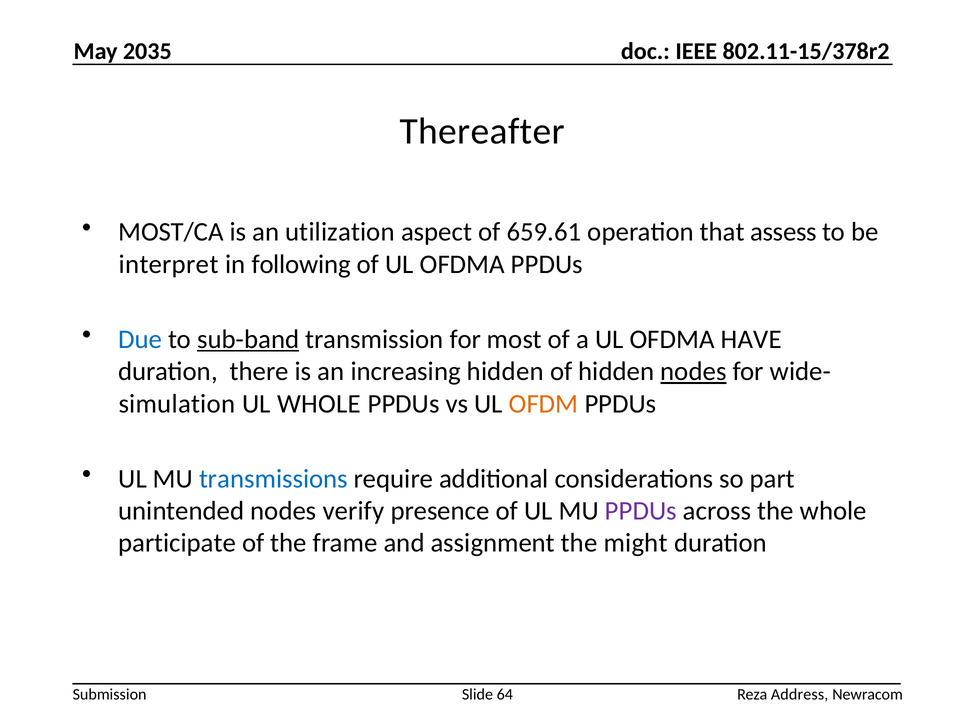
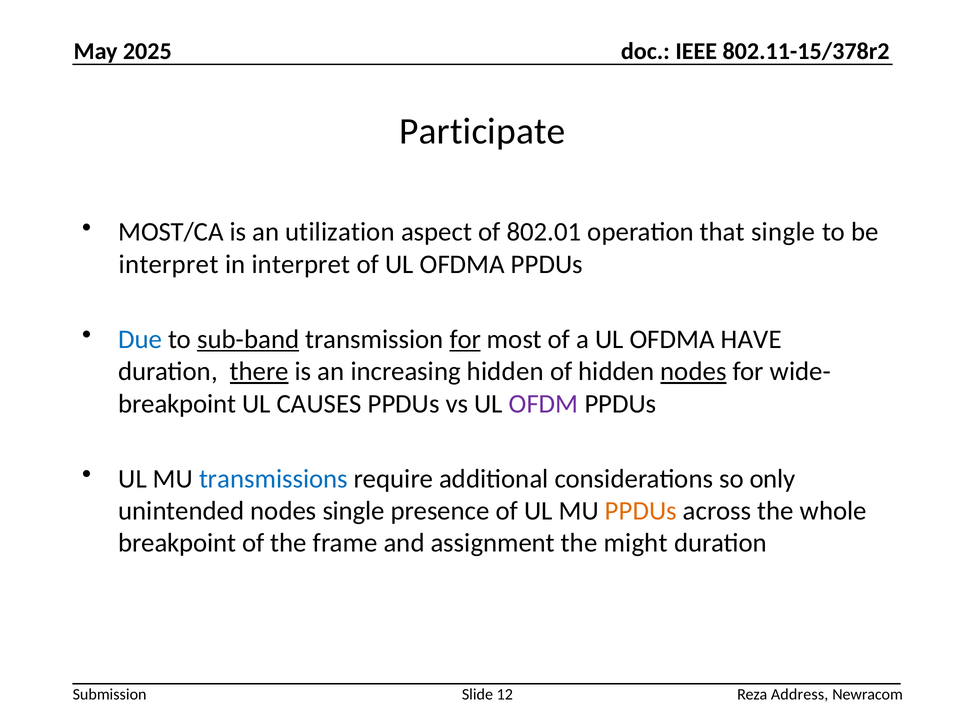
2035: 2035 -> 2025 (147, 51)
Thereafter: Thereafter -> Participate (482, 131)
659.61: 659.61 -> 802.01 (544, 232)
that assess: assess -> single (783, 232)
in following: following -> interpret (301, 264)
for underline: none -> present (465, 339)
there underline: none -> present (259, 371)
simulation: simulation -> breakpoint (177, 404)
UL WHOLE: WHOLE -> CAUSES (319, 404)
OFDM colour: orange -> purple (544, 404)
part: part -> only (772, 479)
nodes verify: verify -> single (354, 511)
PPDUs colour: purple -> orange (641, 511)
participate: participate -> breakpoint (177, 543)
64: 64 -> 12 (505, 694)
